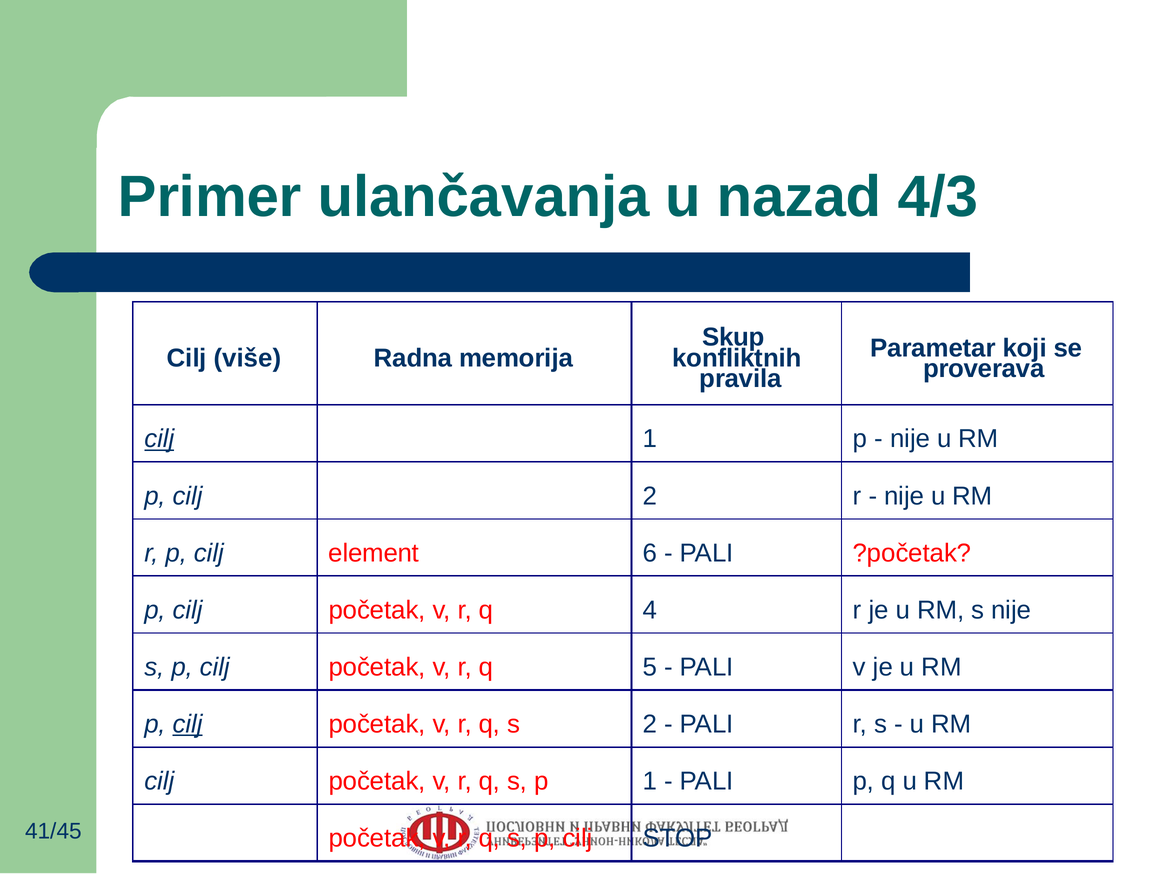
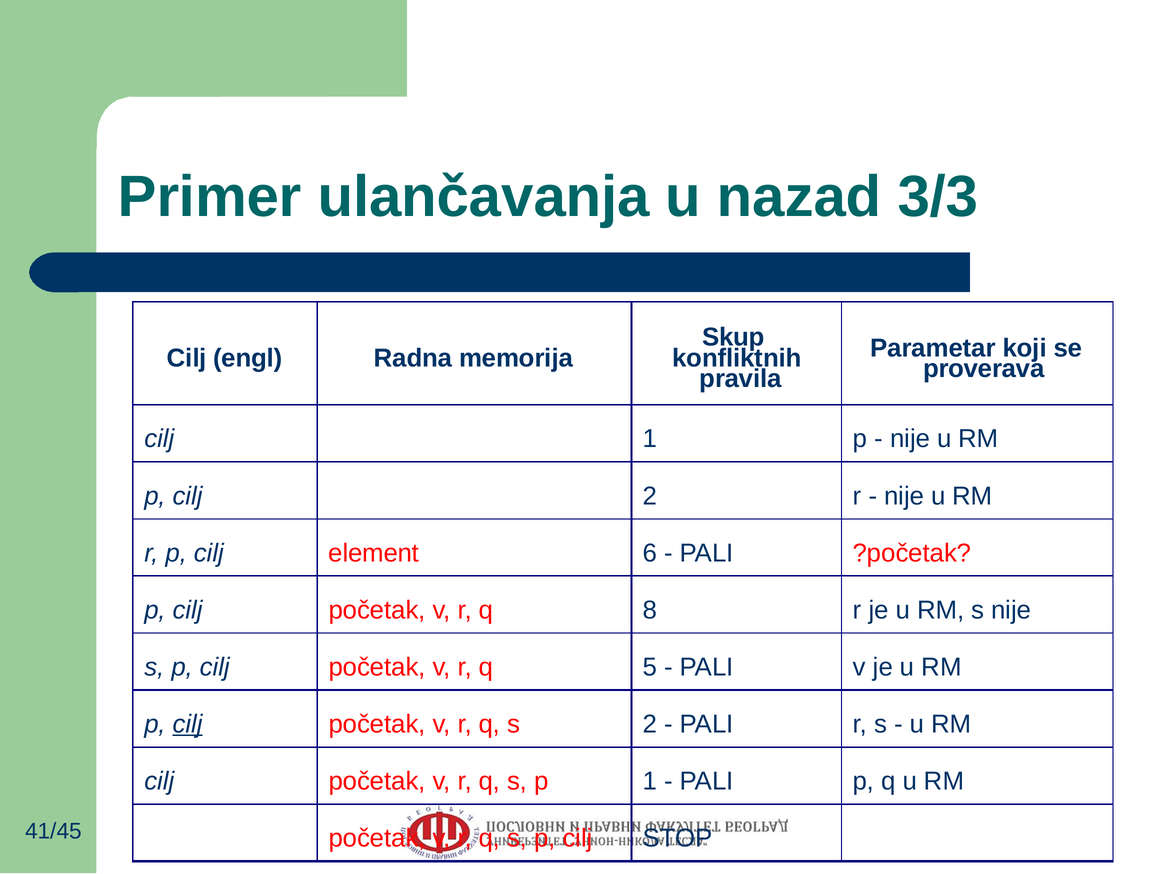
4/3: 4/3 -> 3/3 (938, 197)
više: više -> engl (248, 358)
cilj underline: present -> none (159, 439)
4: 4 -> 8 (650, 610)
